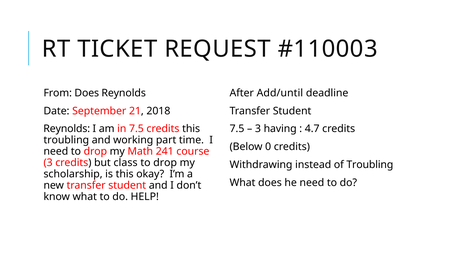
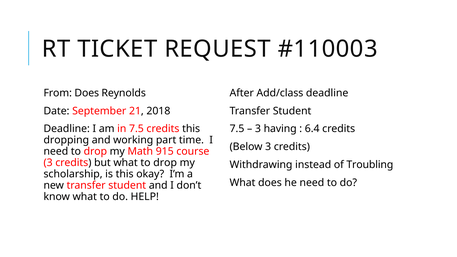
Add/until: Add/until -> Add/class (280, 93)
Reynolds: Reynolds -> Deadline (67, 129)
4.7: 4.7 -> 6.4 (312, 129)
troubling: troubling -> dropping (66, 140)
Below 0: 0 -> 3 (268, 147)
241: 241 -> 915 (165, 151)
but class: class -> what (126, 163)
